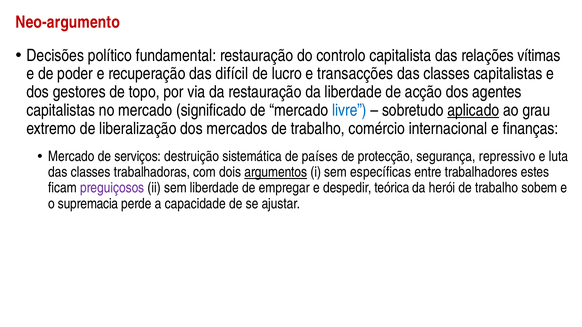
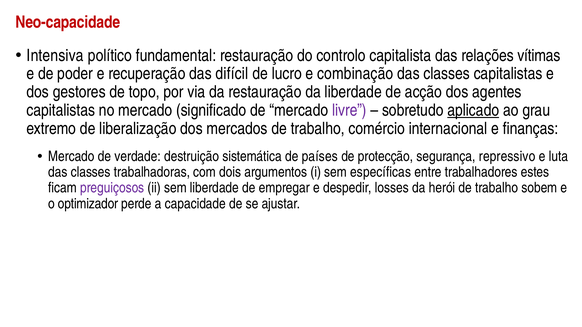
Neo-argumento: Neo-argumento -> Neo-capacidade (68, 22)
Decisões: Decisões -> Intensiva (55, 56)
transacções: transacções -> combinação (355, 74)
livre colour: blue -> purple (349, 110)
serviços: serviços -> verdade (138, 157)
argumentos underline: present -> none (276, 172)
teórica: teórica -> losses (392, 188)
supremacia: supremacia -> optimizador (88, 204)
